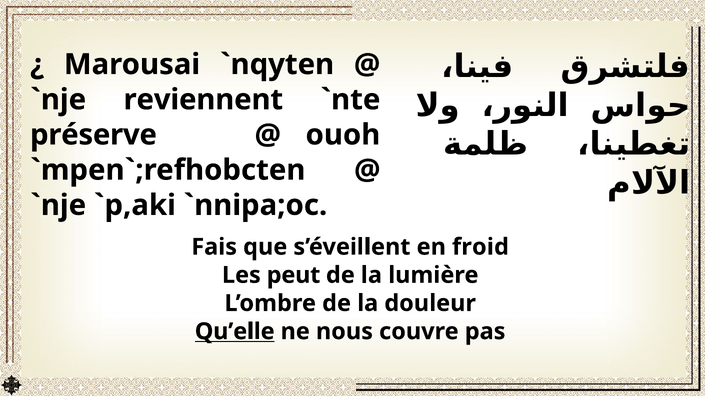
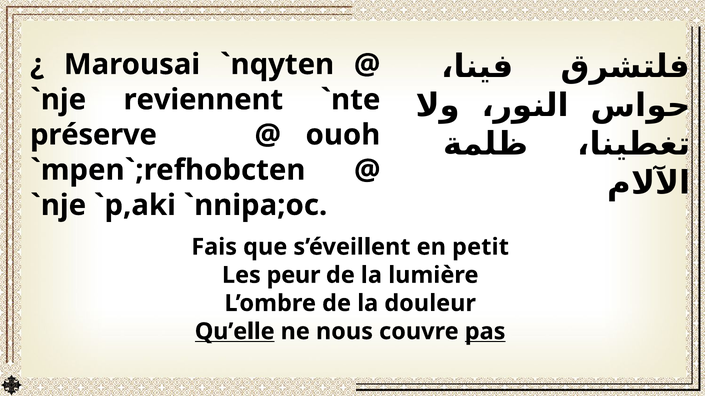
froid: froid -> petit (480, 247)
peut: peut -> peur (294, 275)
pas underline: none -> present (485, 332)
